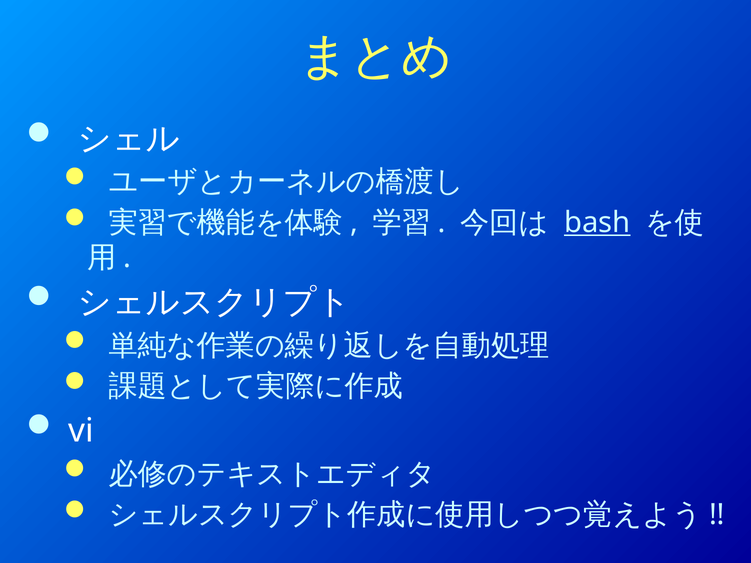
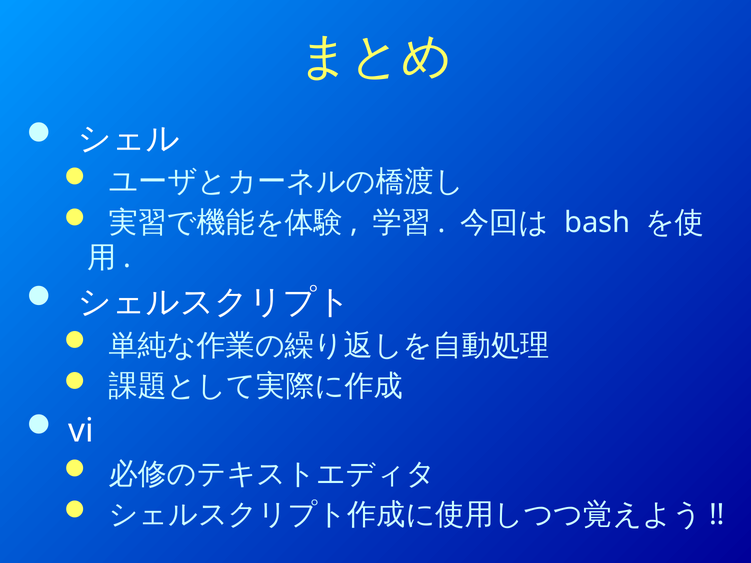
bash underline: present -> none (597, 223)
